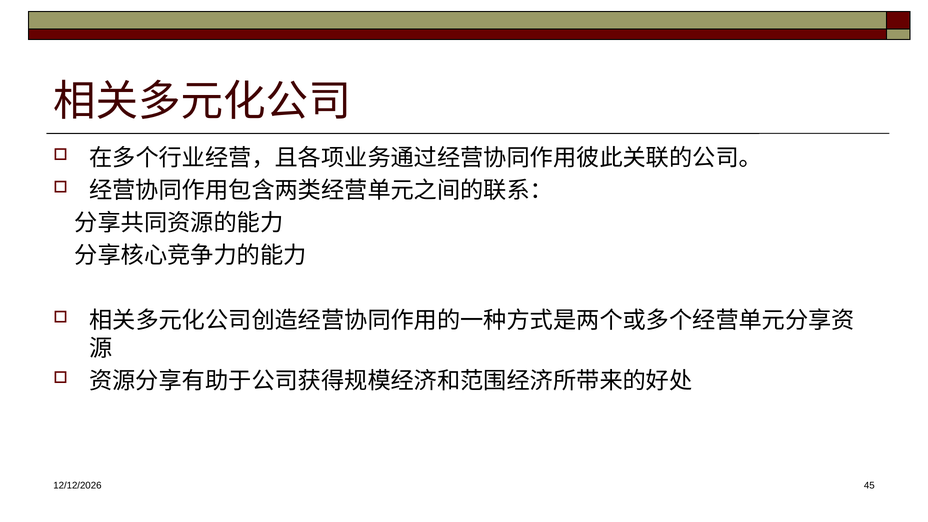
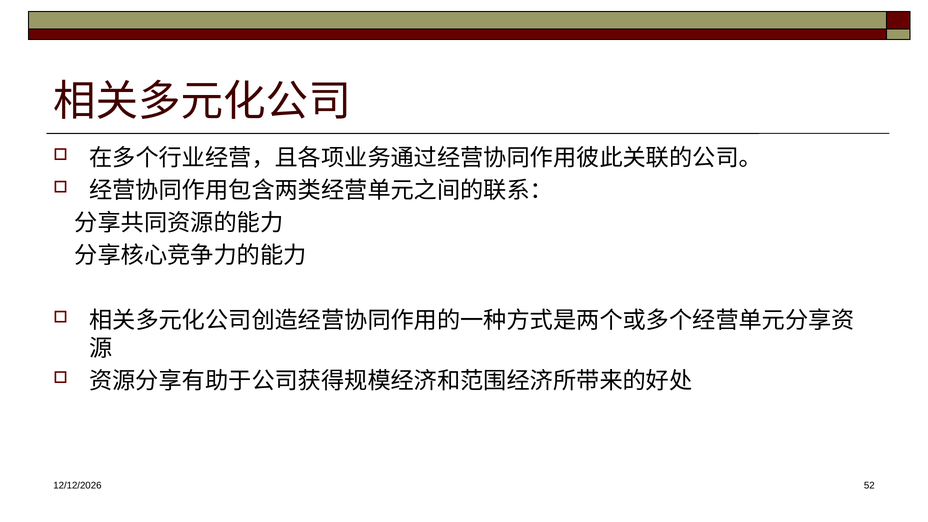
45: 45 -> 52 (869, 486)
